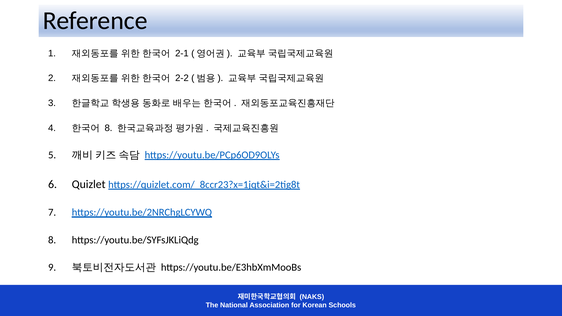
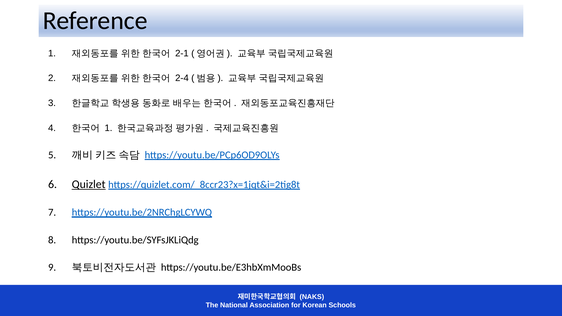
2-2: 2-2 -> 2-4 (182, 78)
8: 8 -> 1 (109, 128)
Quizlet underline: none -> present (89, 184)
